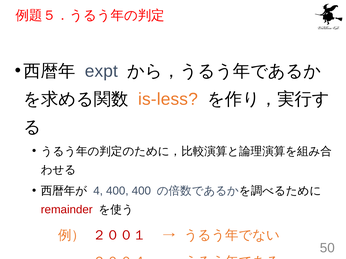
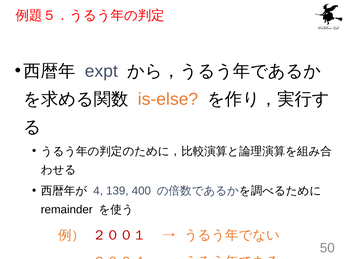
is-less: is-less -> is-else (168, 99)
4 400: 400 -> 139 (117, 191)
remainder colour: red -> black (67, 210)
